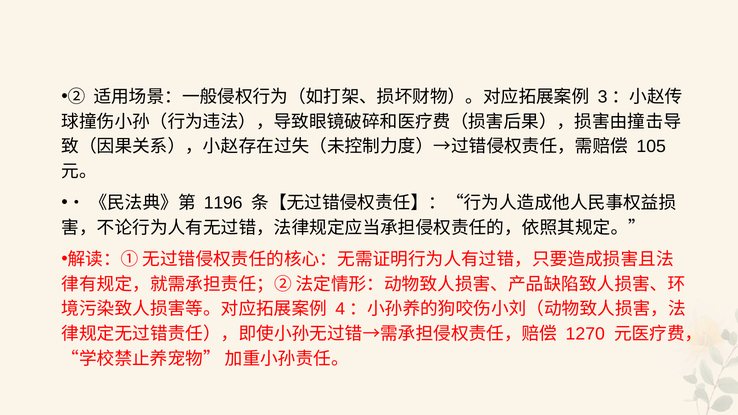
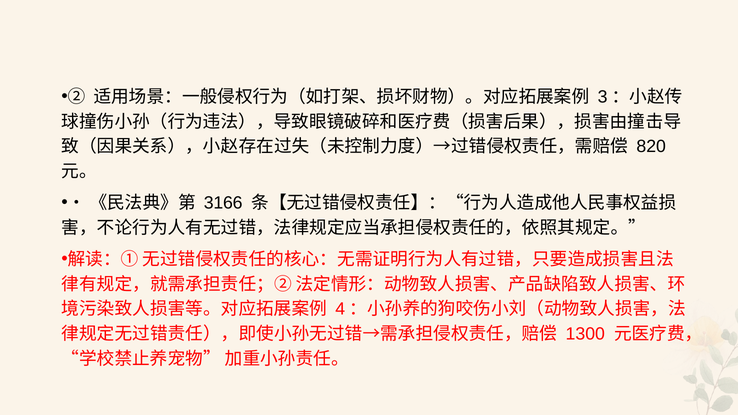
105: 105 -> 820 (651, 147)
1196: 1196 -> 3166 (223, 203)
1270: 1270 -> 1300 (585, 334)
